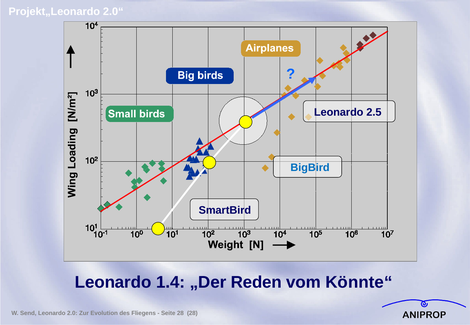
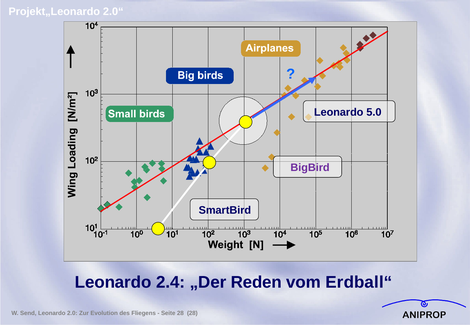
2.5: 2.5 -> 5.0 (374, 112)
BigBird colour: blue -> purple (310, 168)
1.4: 1.4 -> 2.4 (171, 283)
Könnte“: Könnte“ -> Erdball“ (359, 283)
